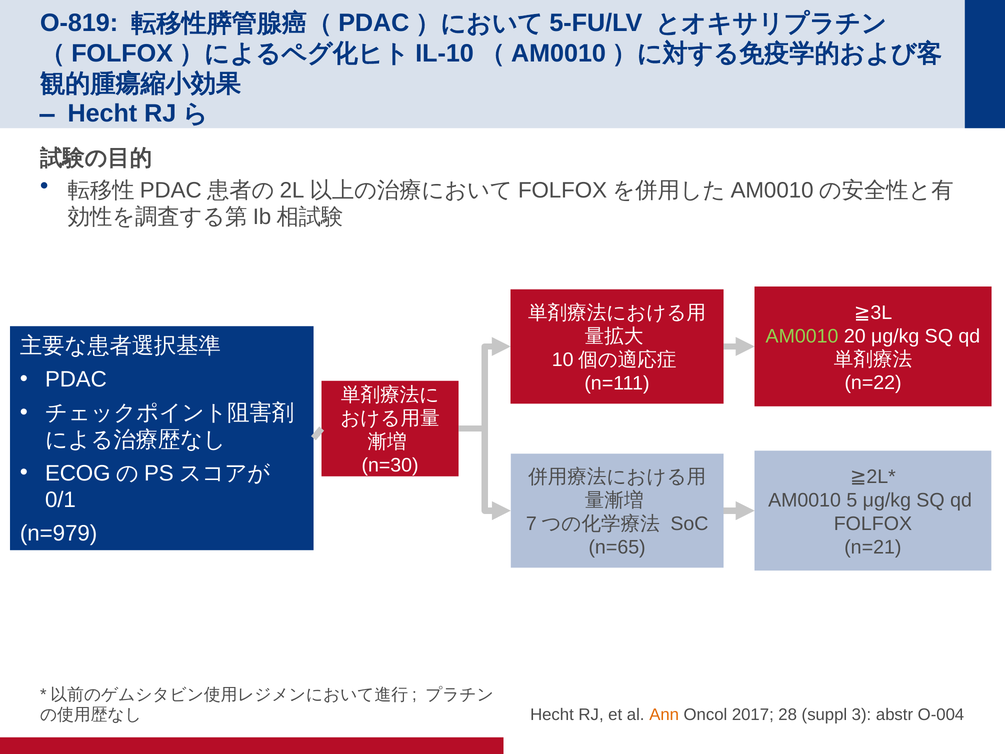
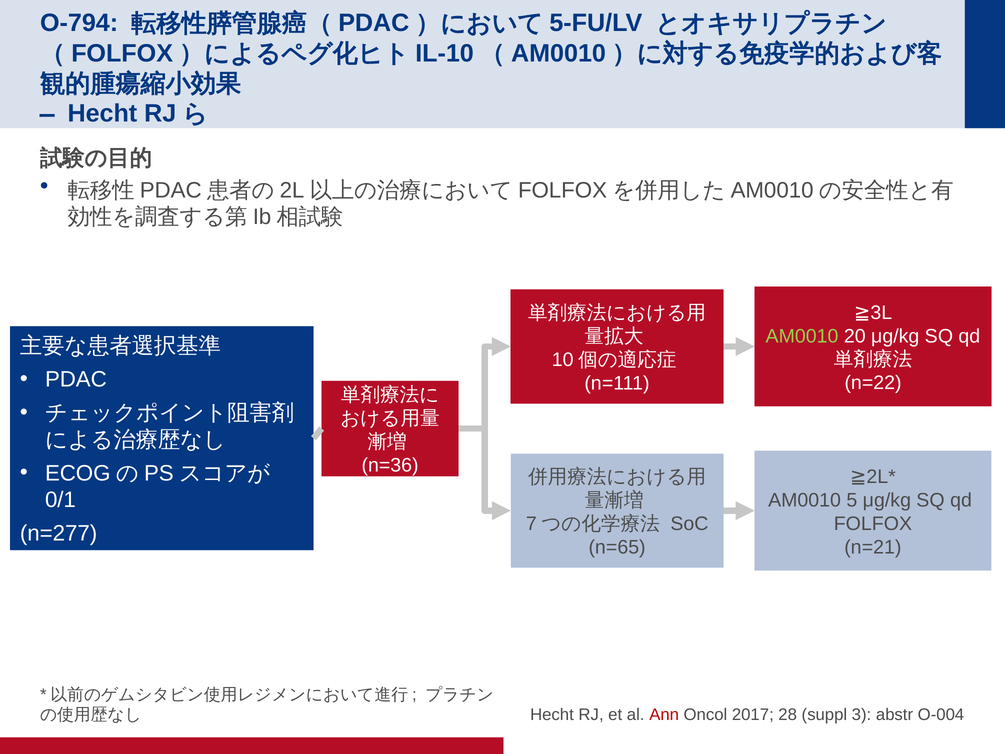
O-819: O-819 -> O-794 (79, 23)
n=30: n=30 -> n=36 (390, 465)
n=979: n=979 -> n=277 (59, 533)
Ann colour: orange -> red (664, 715)
